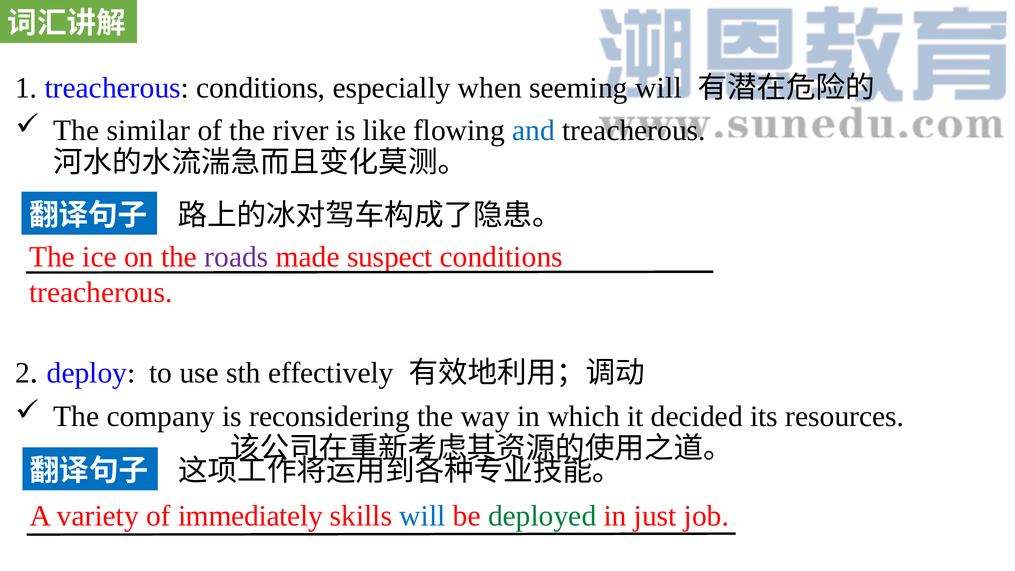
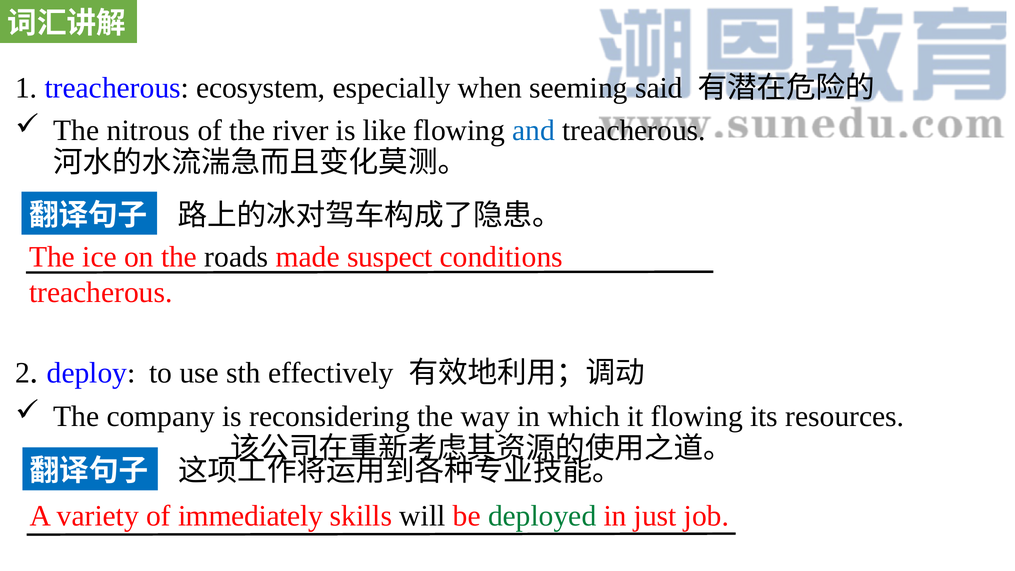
treacherous conditions: conditions -> ecosystem (261, 88)
seeming will: will -> said (659, 88)
similar: similar -> nitrous (148, 131)
roads colour: purple -> black (236, 257)
it decided: decided -> flowing (697, 417)
will colour: blue -> black (422, 516)
